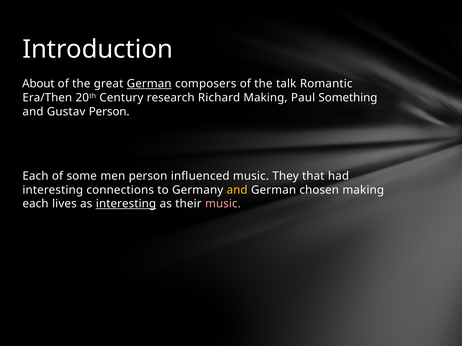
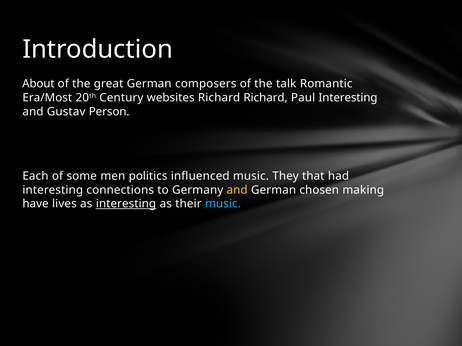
German underline: present -> none (149, 84)
Era/Then: Era/Then -> Era/Most (47, 98)
research: research -> websites (171, 98)
Richard Making: Making -> Richard (266, 98)
Paul Something: Something -> Interesting (348, 98)
men person: person -> politics (148, 176)
each: each -> have (36, 204)
music colour: pink -> light blue (223, 204)
